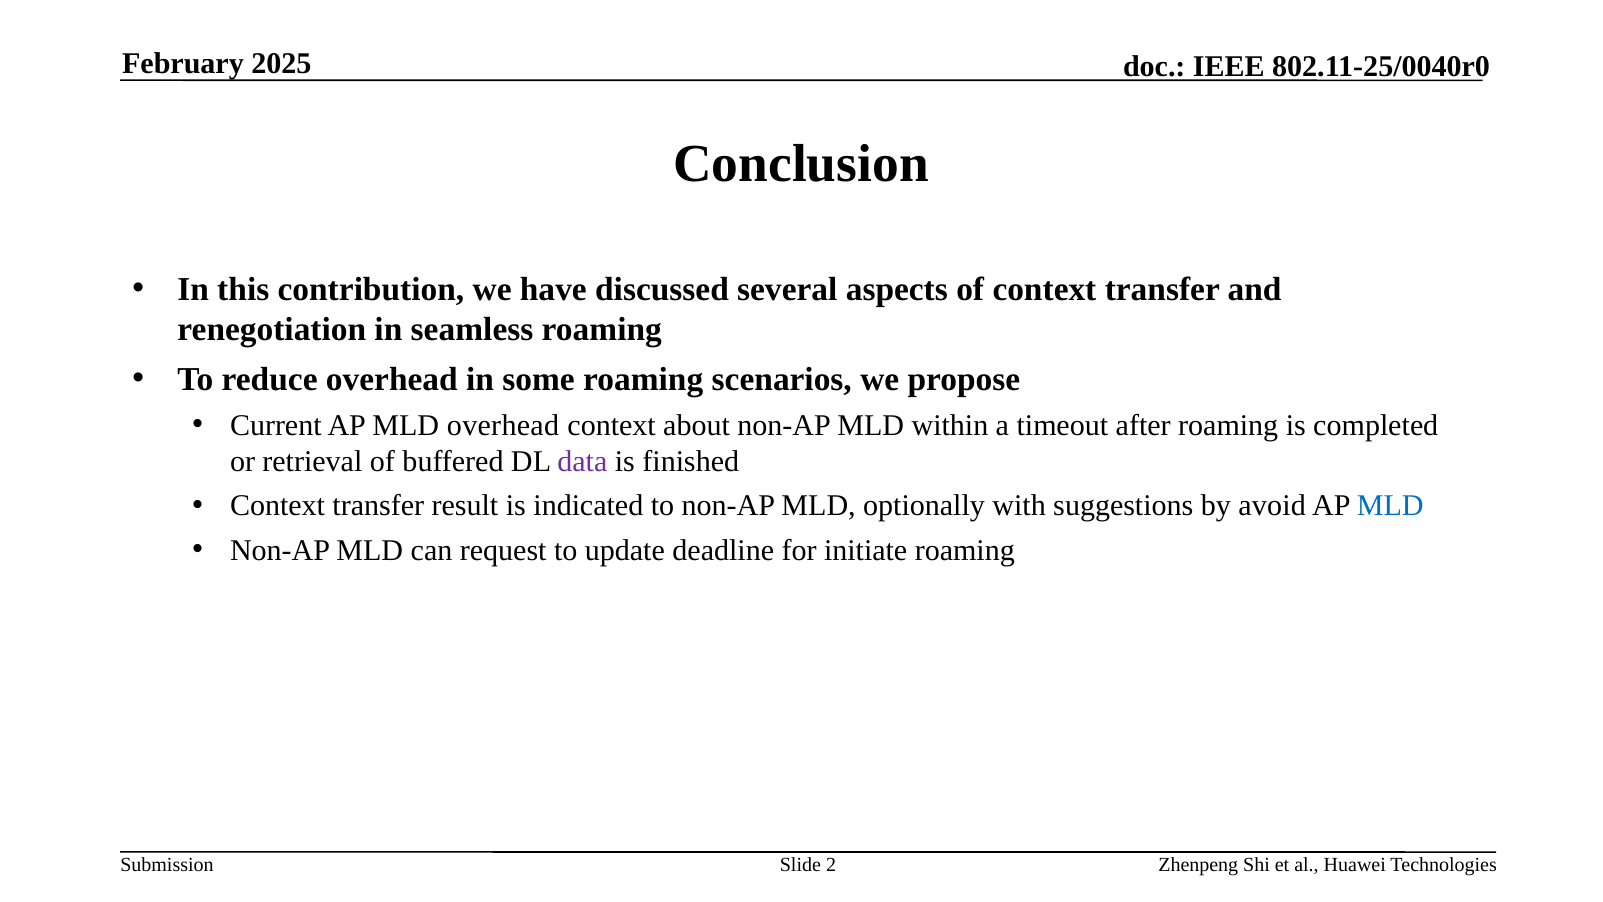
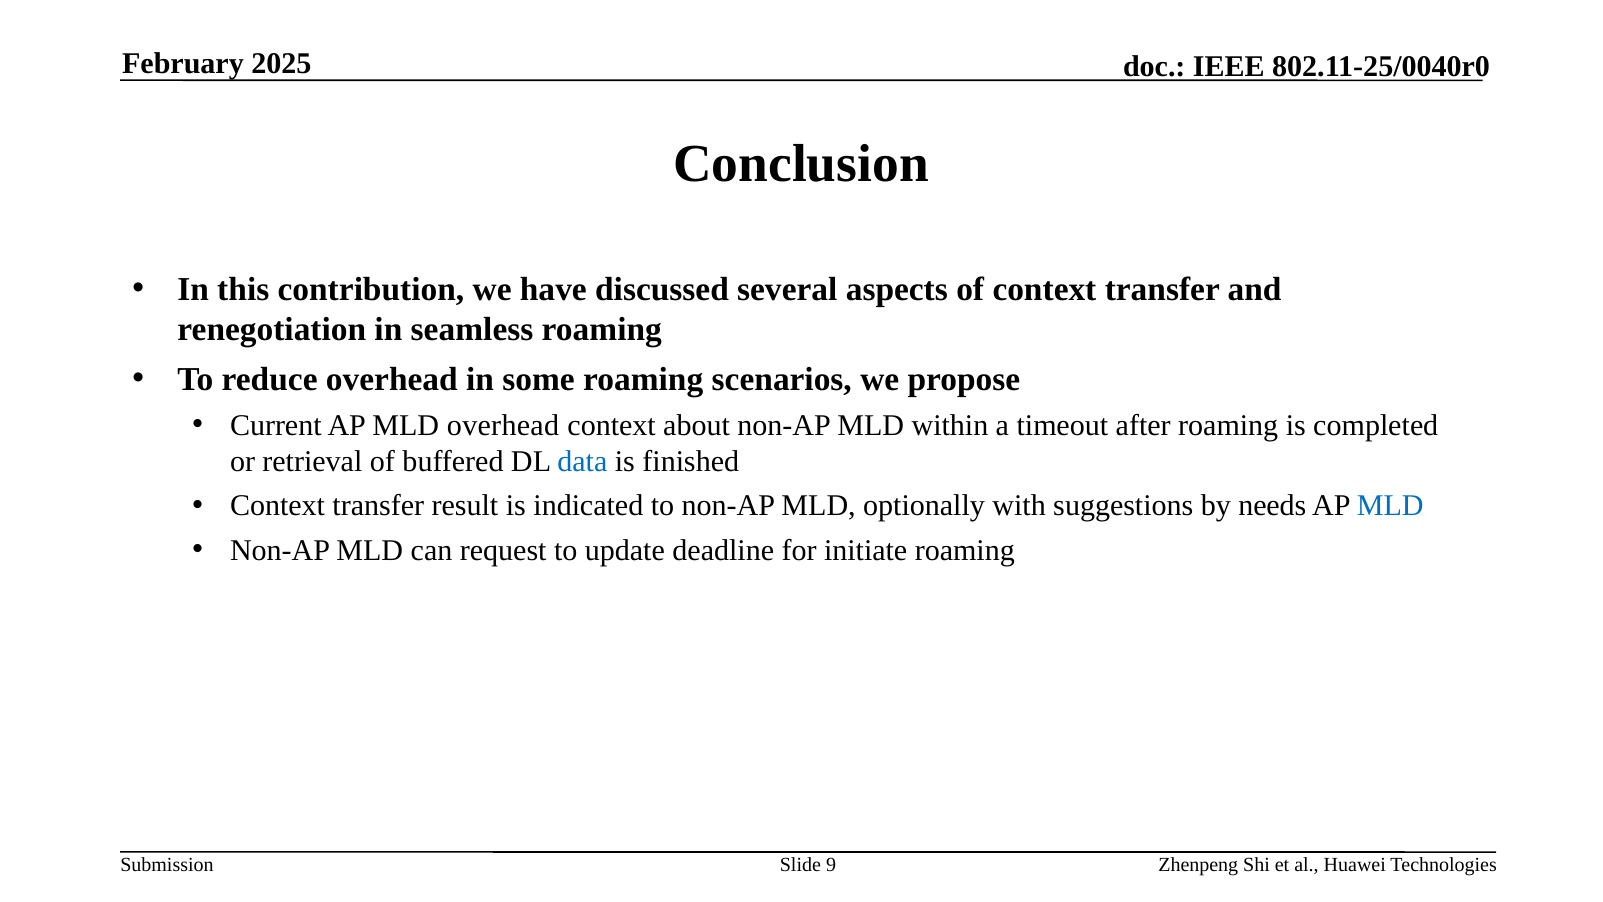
data colour: purple -> blue (582, 461)
avoid: avoid -> needs (1272, 506)
2: 2 -> 9 (831, 865)
